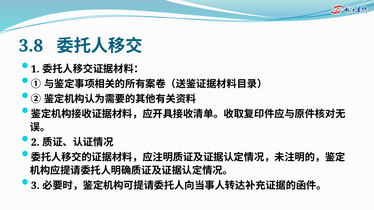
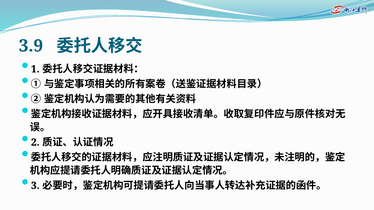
3.8: 3.8 -> 3.9 (31, 46)
